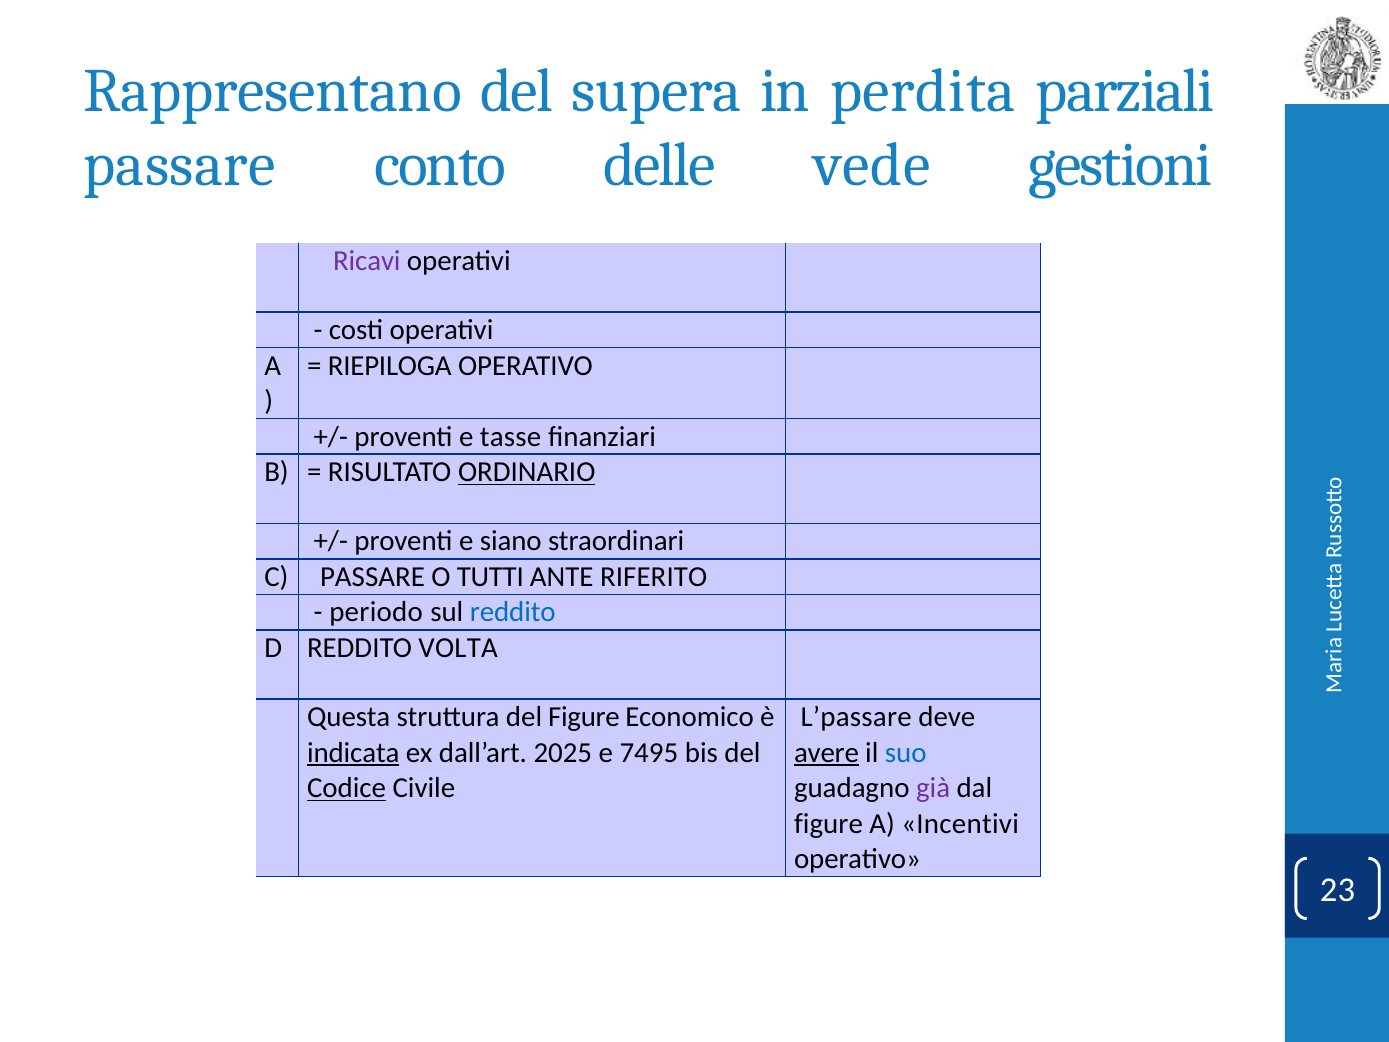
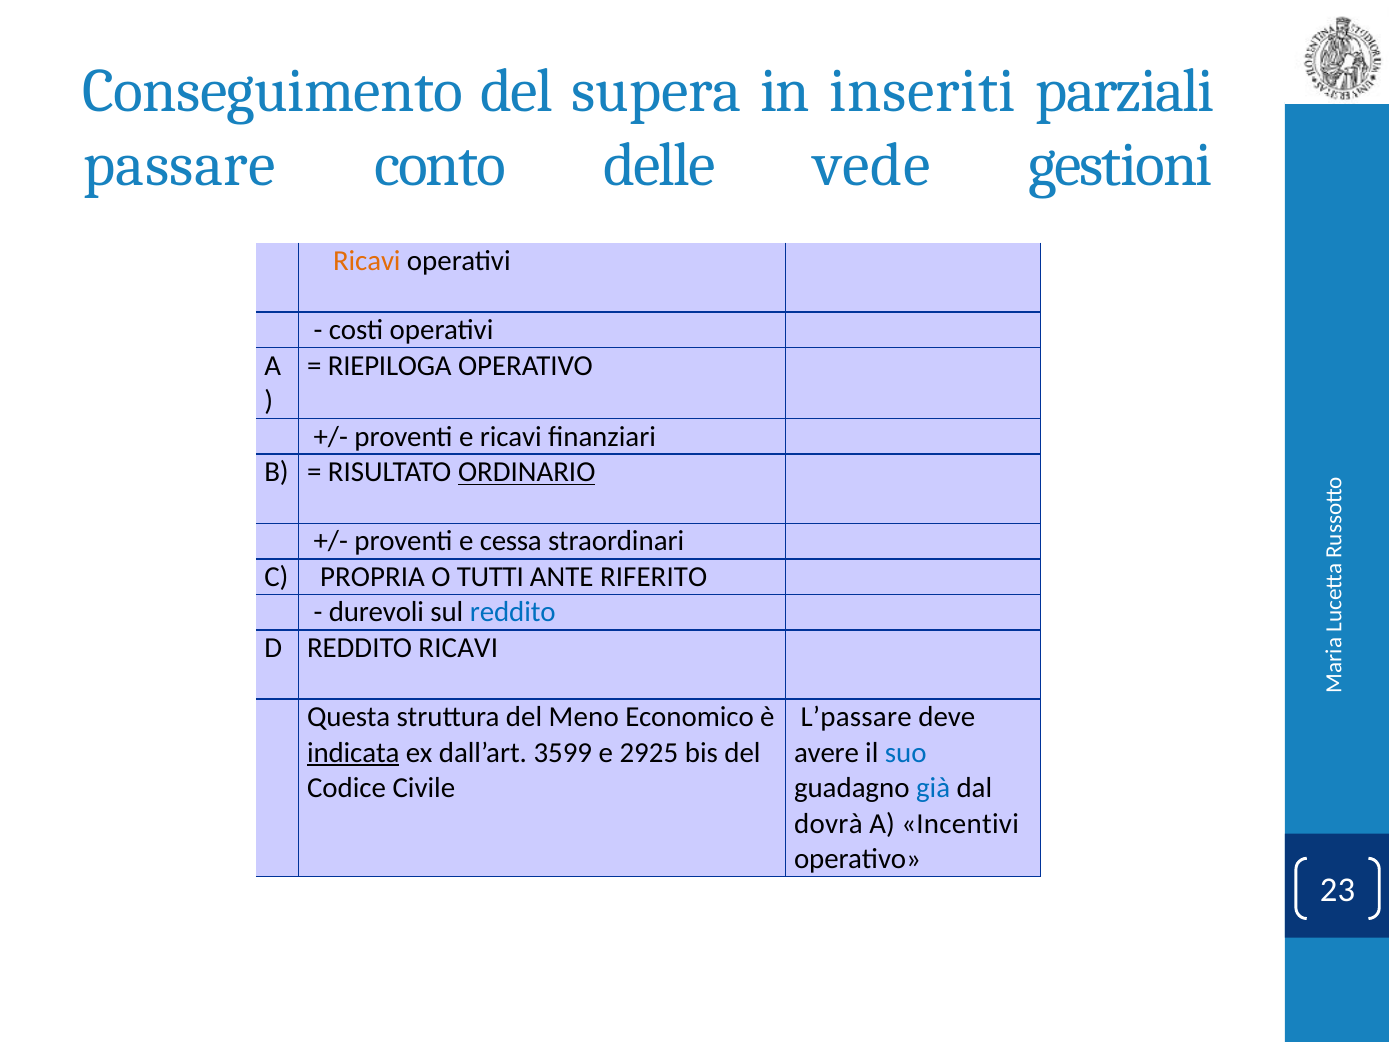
Rappresentano: Rappresentano -> Conseguimento (273, 91)
perdita: perdita -> inseriti (923, 91)
Ricavi colour: purple -> orange (367, 261)
e tasse: tasse -> ricavi (511, 436)
siano: siano -> cessa (511, 541)
C PASSARE: PASSARE -> PROPRIA (372, 577)
periodo: periodo -> durevoli (376, 612)
REDDITO VOLTA: VOLTA -> RICAVI (458, 648)
del Figure: Figure -> Meno (584, 717)
2025: 2025 -> 3599 (563, 752)
7495: 7495 -> 2925 (649, 752)
avere underline: present -> none (826, 752)
Codice underline: present -> none (346, 788)
già colour: purple -> blue (933, 788)
figure: figure -> dovrà (828, 823)
